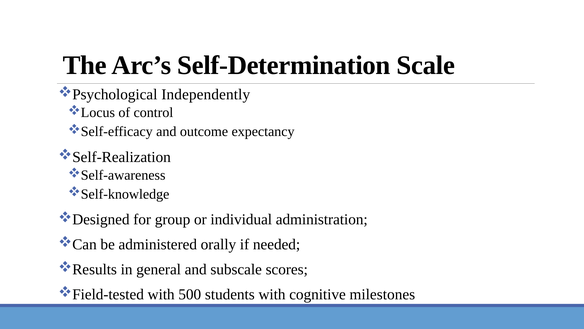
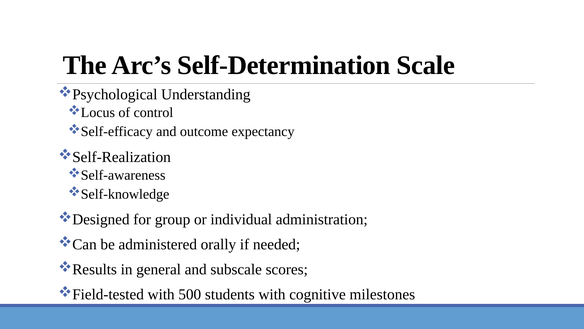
Independently: Independently -> Understanding (206, 94)
